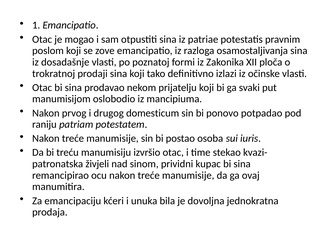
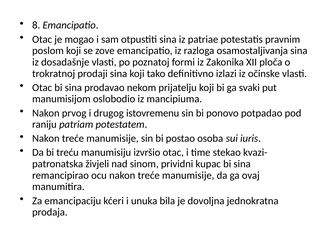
1: 1 -> 8 (36, 25)
domesticum: domesticum -> istovremenu (153, 113)
